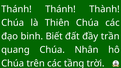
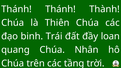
Biết: Biết -> Trái (54, 36)
trần: trần -> loan (110, 36)
